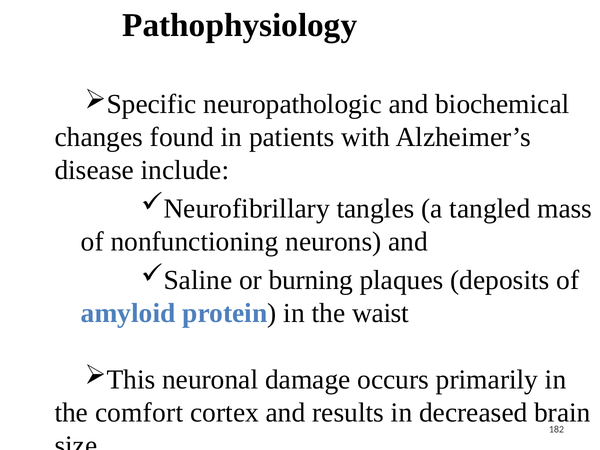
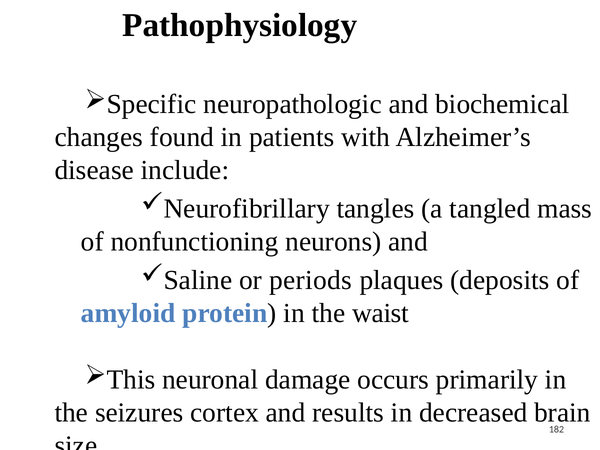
burning: burning -> periods (311, 280)
comfort: comfort -> seizures (139, 413)
